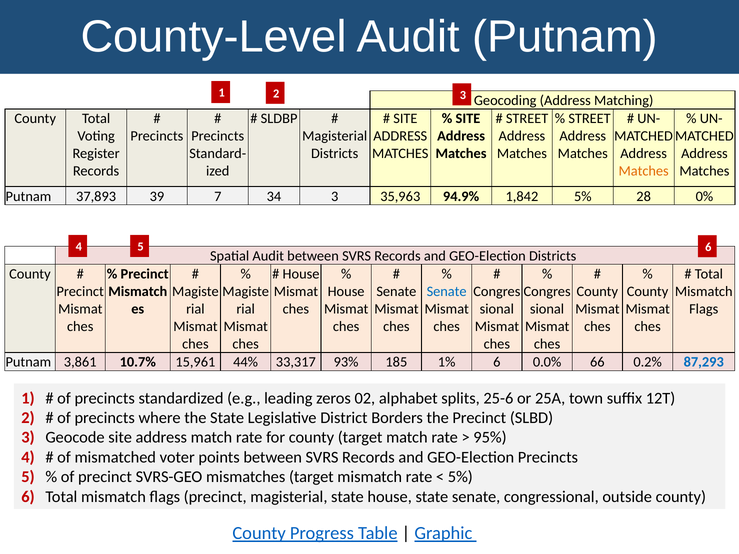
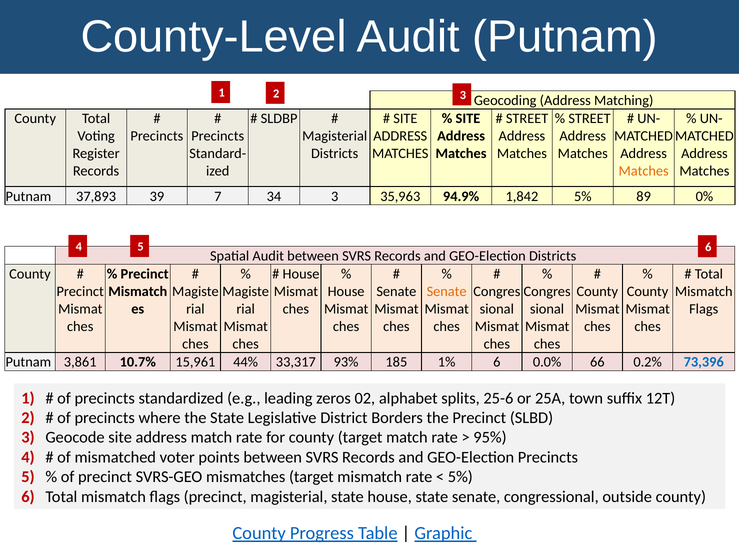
28: 28 -> 89 (644, 196)
Senate colour: blue -> orange (447, 292)
87,293: 87,293 -> 73,396 (704, 362)
